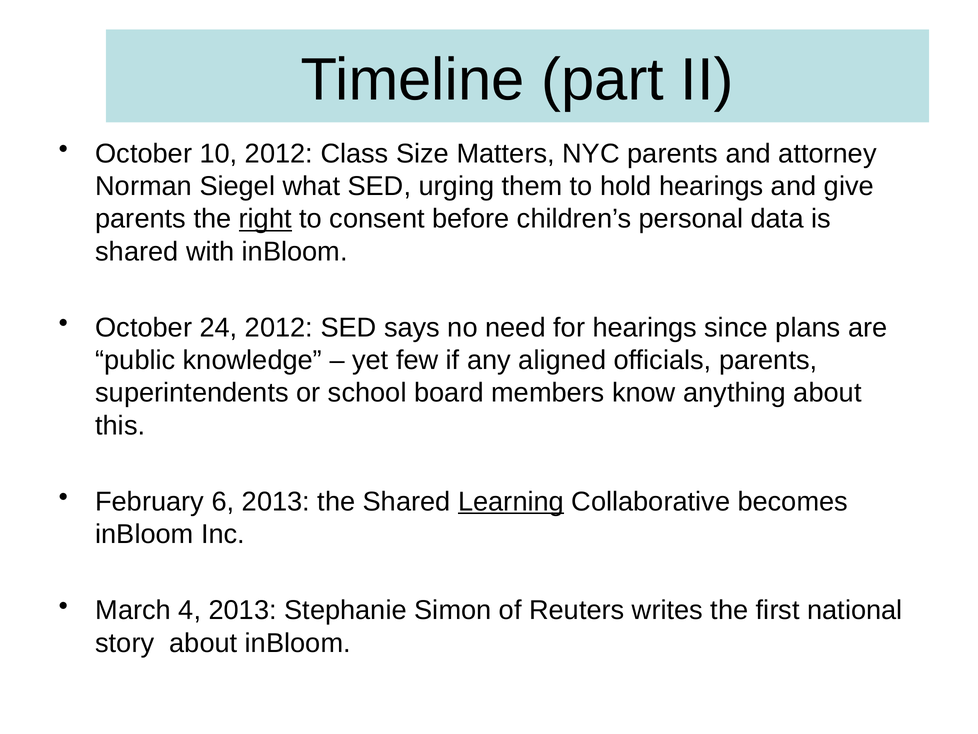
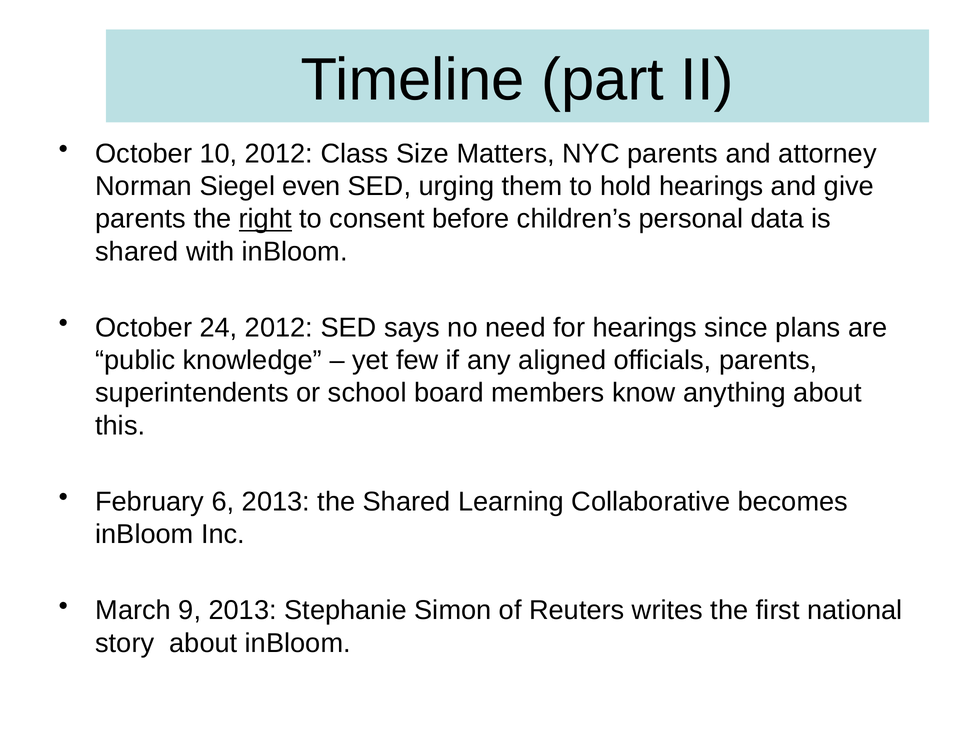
what: what -> even (312, 186)
Learning underline: present -> none (511, 501)
4: 4 -> 9 (190, 610)
